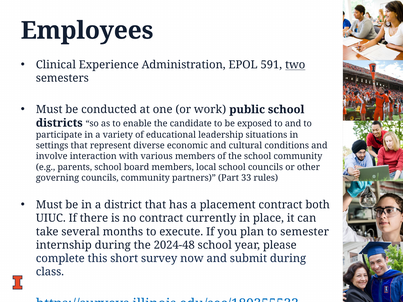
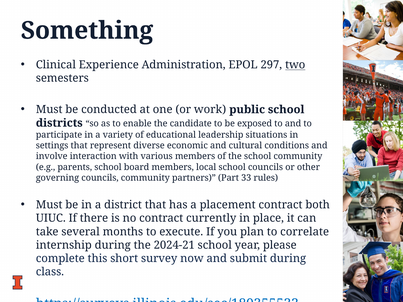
Employees: Employees -> Something (87, 31)
591: 591 -> 297 (271, 65)
semester: semester -> correlate (305, 232)
2024-48: 2024-48 -> 2024-21 (174, 245)
